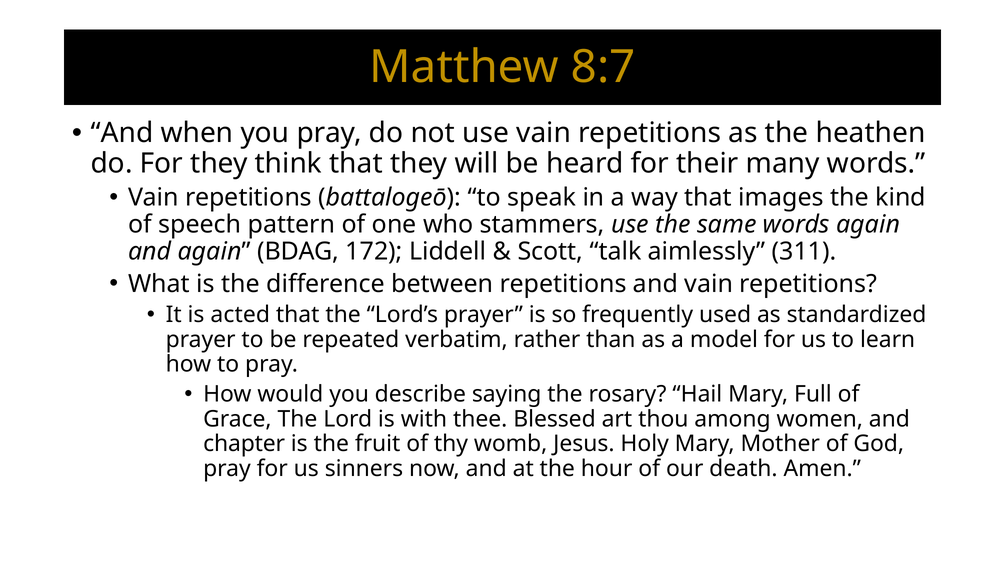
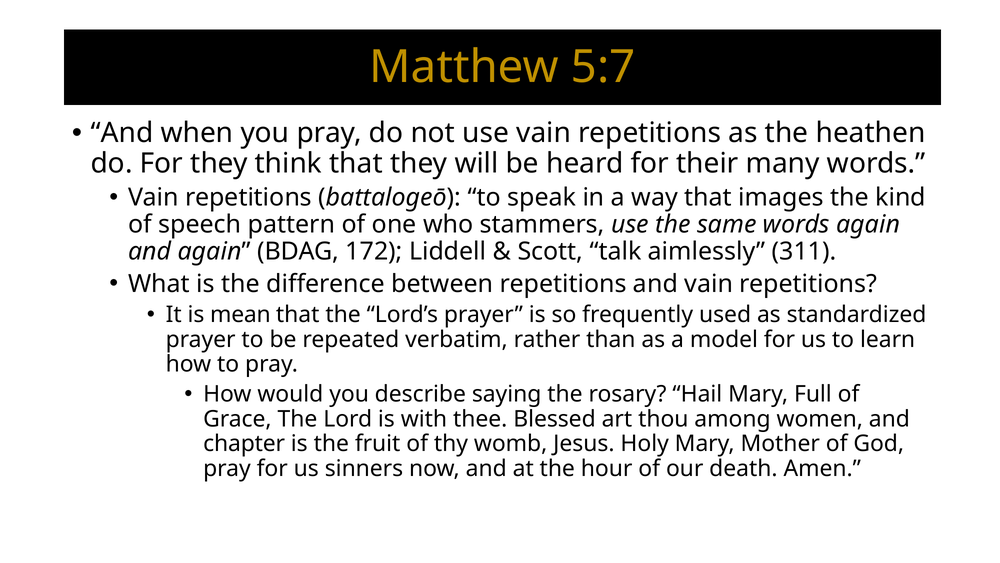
8:7: 8:7 -> 5:7 (603, 67)
acted: acted -> mean (240, 315)
